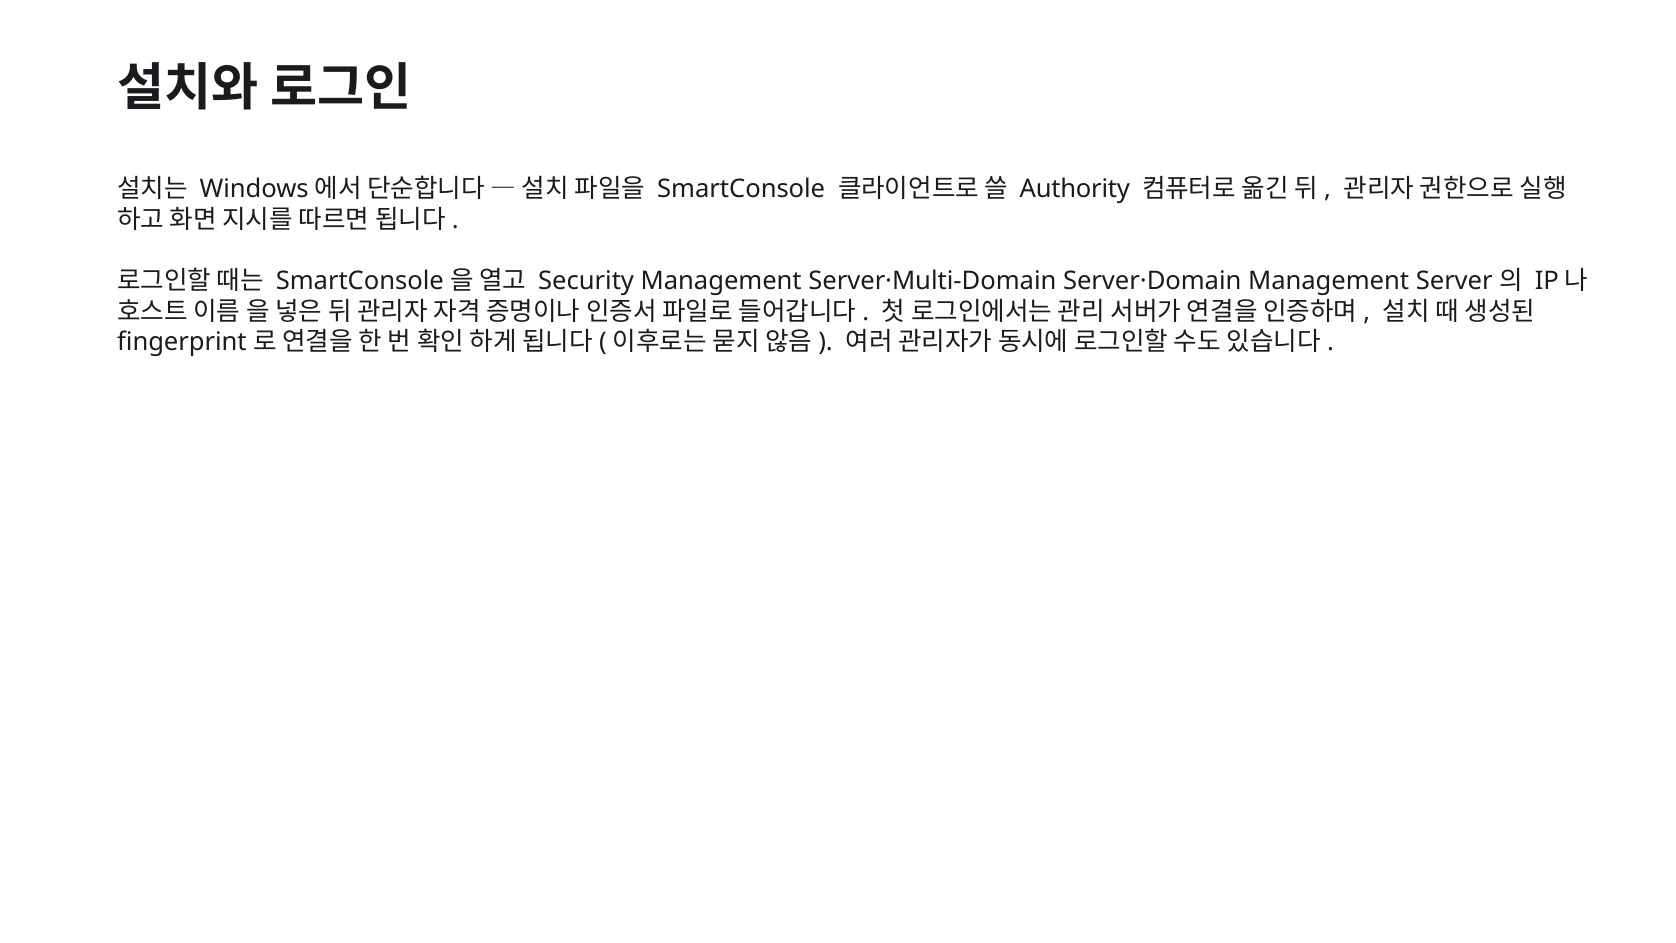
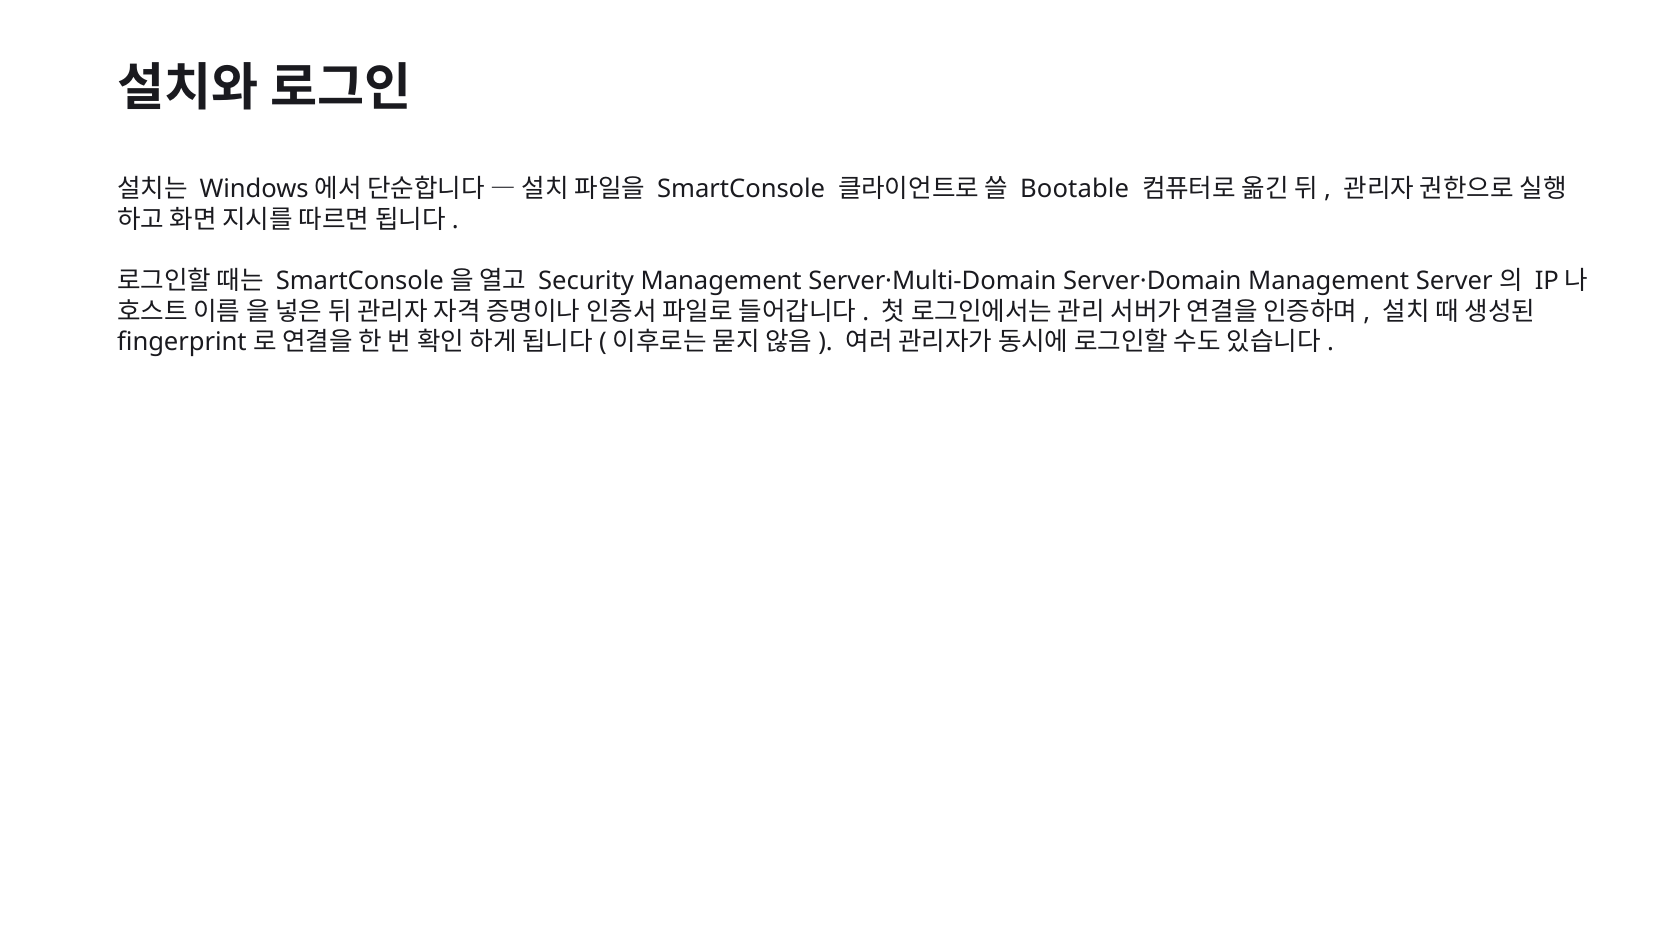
Authority: Authority -> Bootable (1075, 189)
